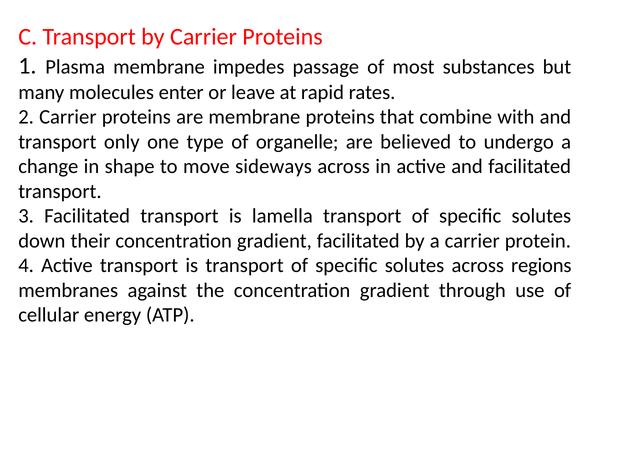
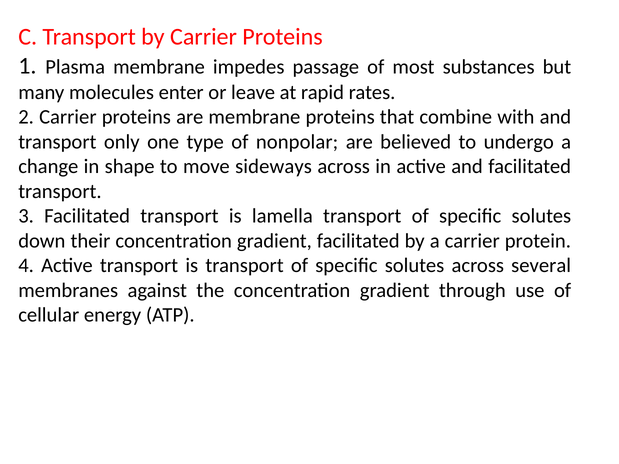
organelle: organelle -> nonpolar (297, 142)
regions: regions -> several (541, 266)
